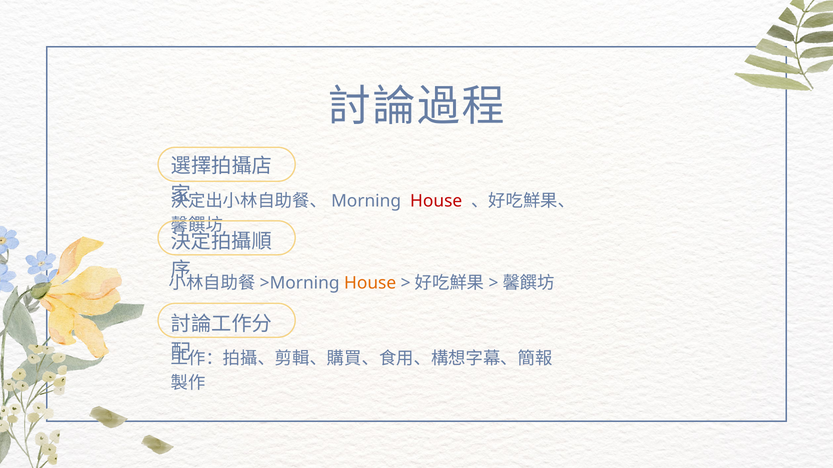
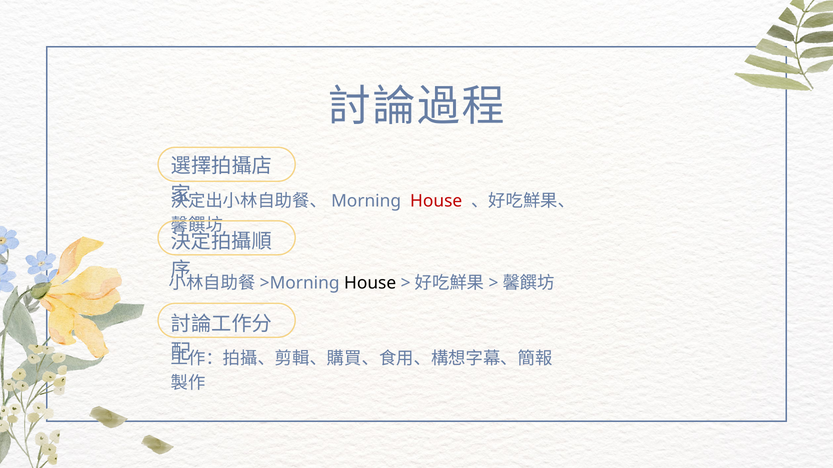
House colour: orange -> black (370, 283)
